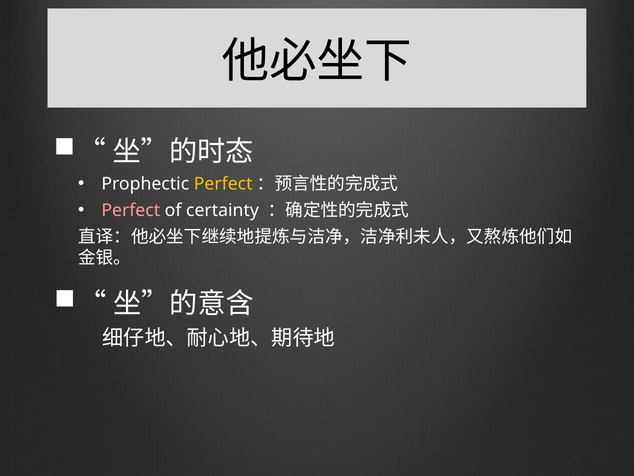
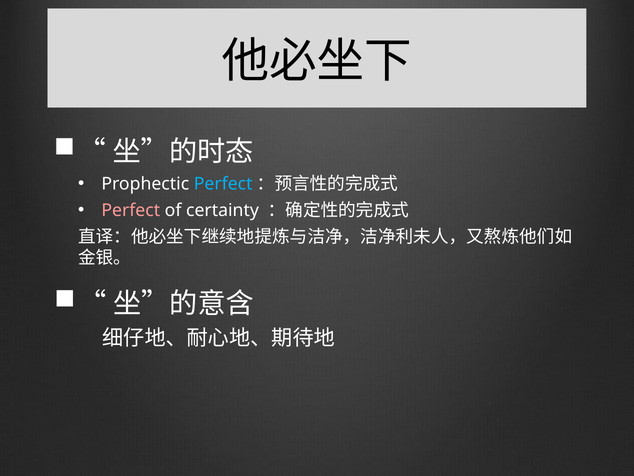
Perfect colour: yellow -> light blue (223, 184)
